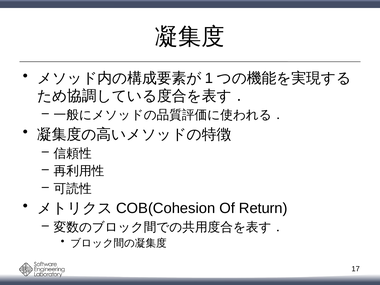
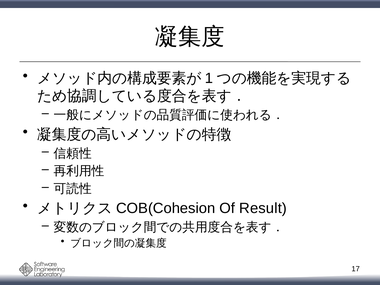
Return: Return -> Result (263, 208)
